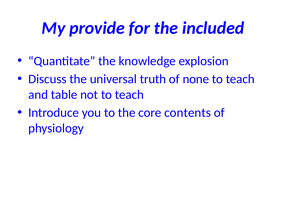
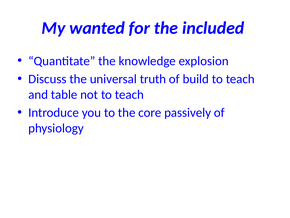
provide: provide -> wanted (97, 28)
none: none -> build (196, 79)
contents: contents -> passively (188, 112)
